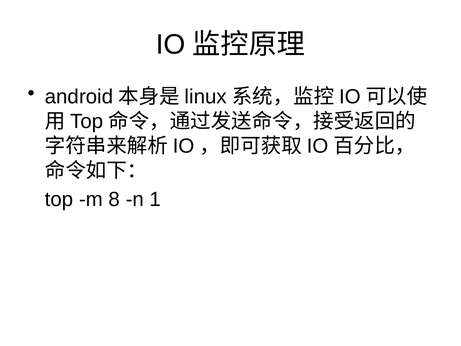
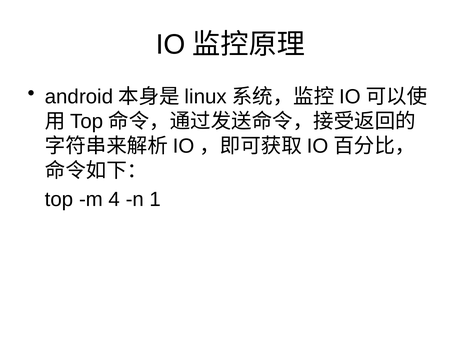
8: 8 -> 4 (114, 199)
